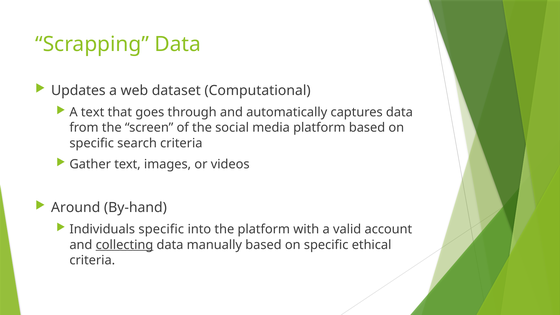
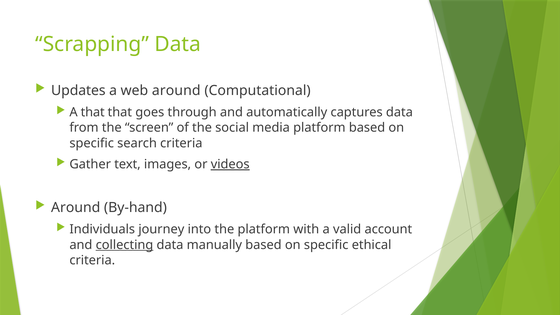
web dataset: dataset -> around (176, 91)
A text: text -> that (93, 112)
videos underline: none -> present (230, 164)
Individuals specific: specific -> journey (161, 229)
